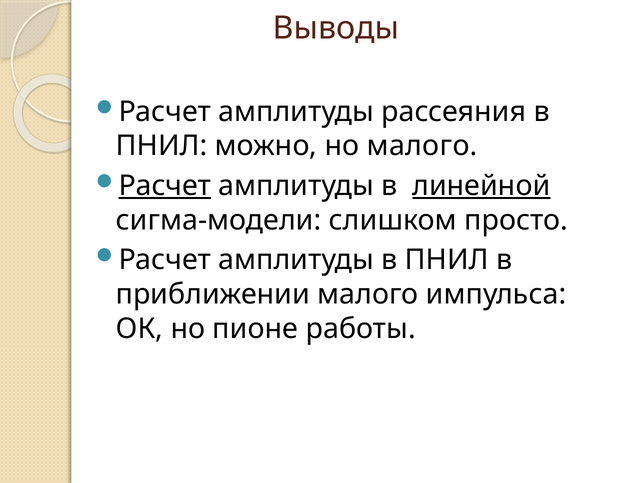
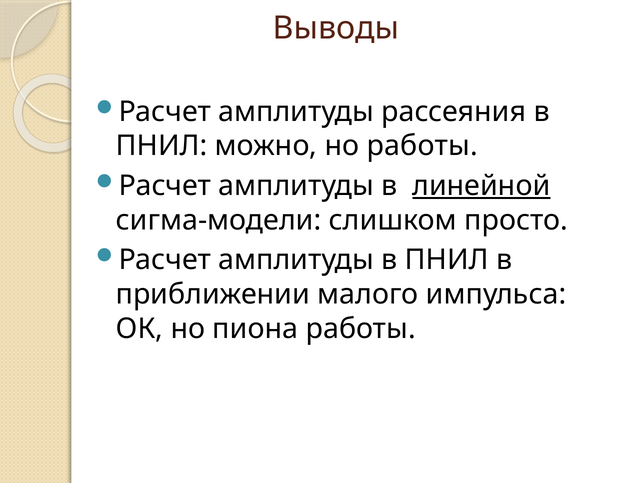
но малого: малого -> работы (422, 146)
Расчет underline: present -> none (165, 186)
пионе: пионе -> пиона (255, 329)
